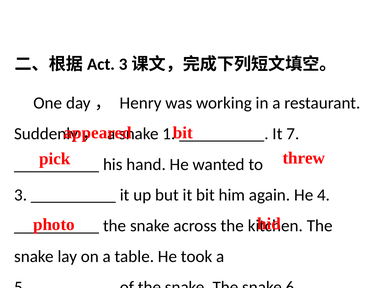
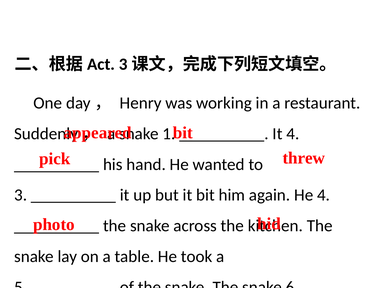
It 7: 7 -> 4 (293, 134)
